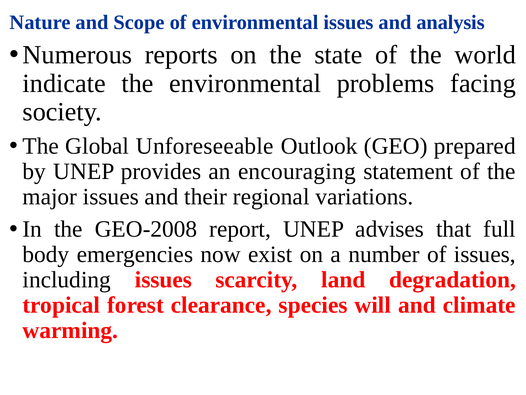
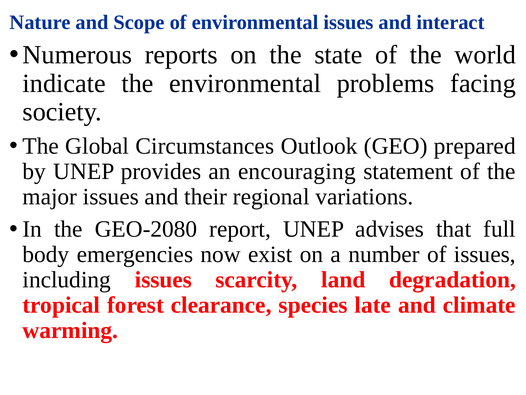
analysis: analysis -> interact (451, 22)
Unforeseeable: Unforeseeable -> Circumstances (205, 146)
GEO-2008: GEO-2008 -> GEO-2080 (146, 229)
will: will -> late (373, 305)
